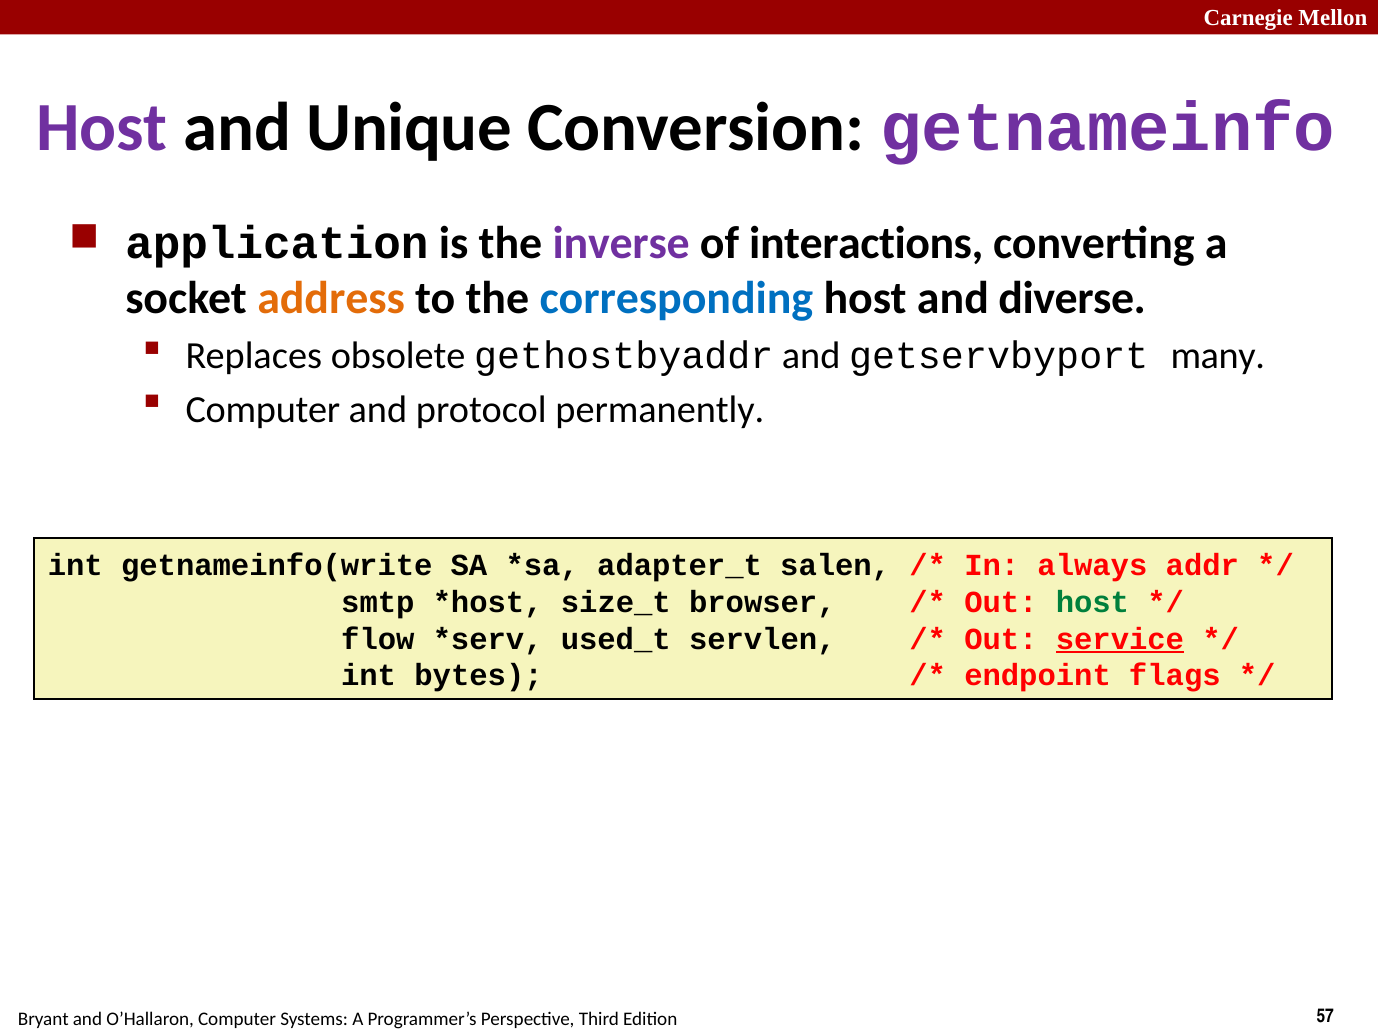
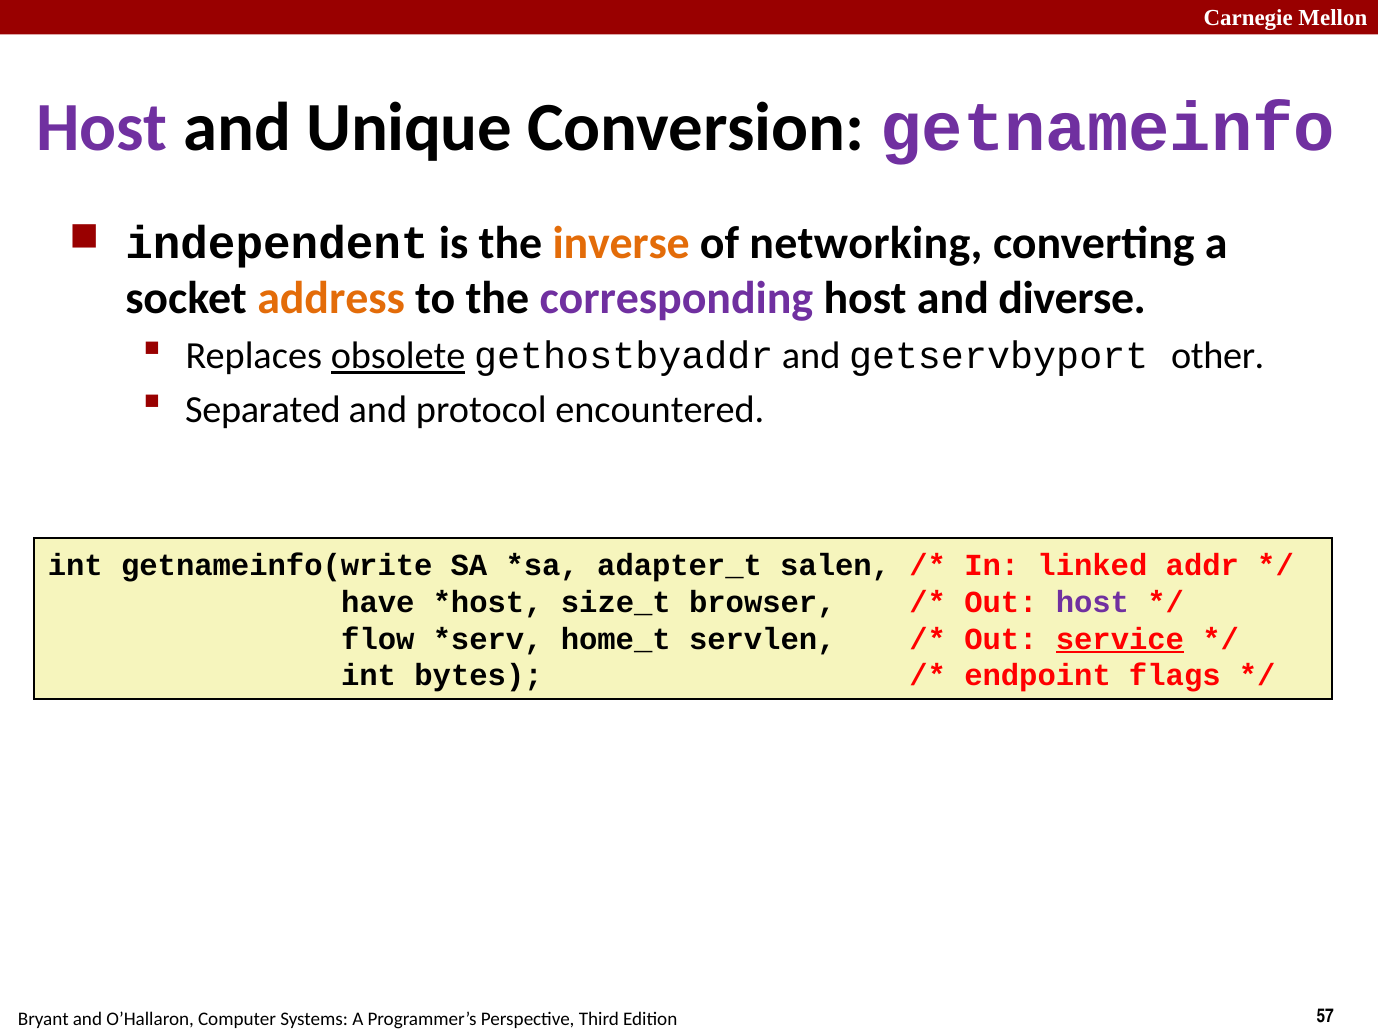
application: application -> independent (277, 243)
inverse colour: purple -> orange (621, 243)
interactions: interactions -> networking (866, 243)
corresponding colour: blue -> purple (676, 298)
obsolete underline: none -> present (398, 356)
many: many -> other (1218, 356)
Computer: Computer -> Separated (263, 409)
permanently: permanently -> encountered (660, 409)
always: always -> linked (1092, 565)
smtp: smtp -> have (378, 602)
host colour: green -> purple (1092, 602)
used_t: used_t -> home_t (616, 639)
